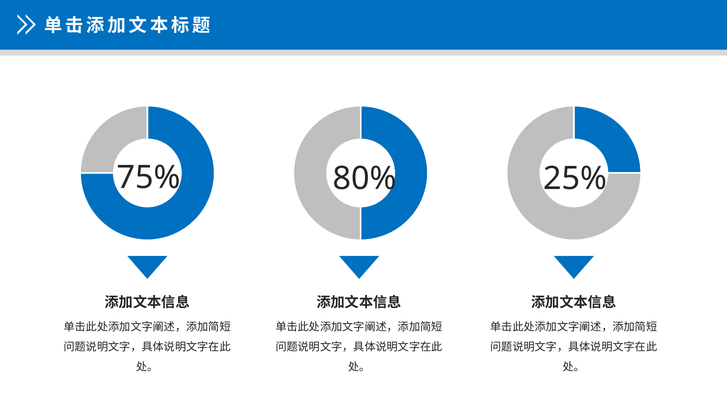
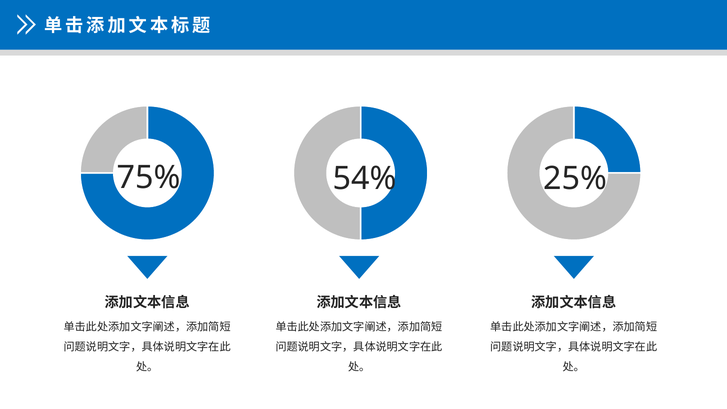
80%: 80% -> 54% (365, 178)
